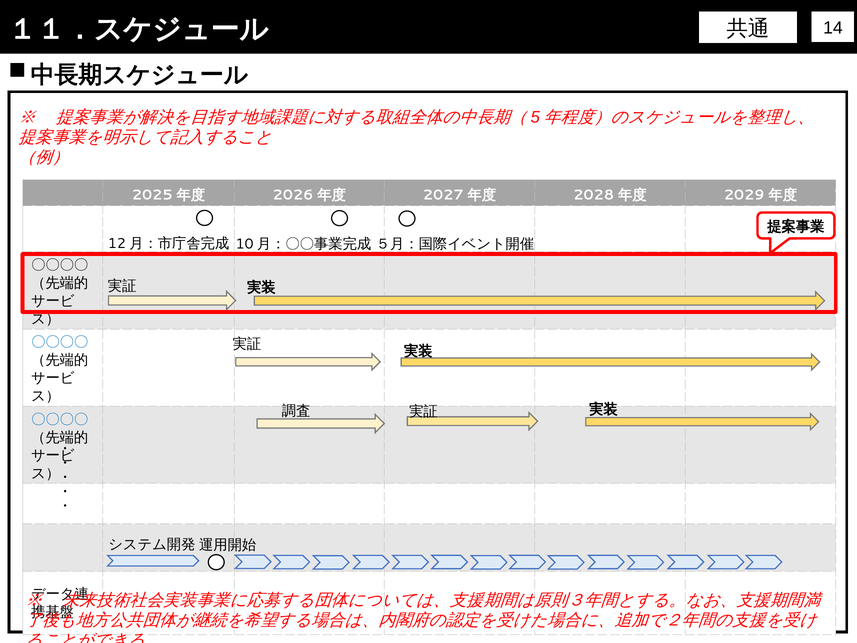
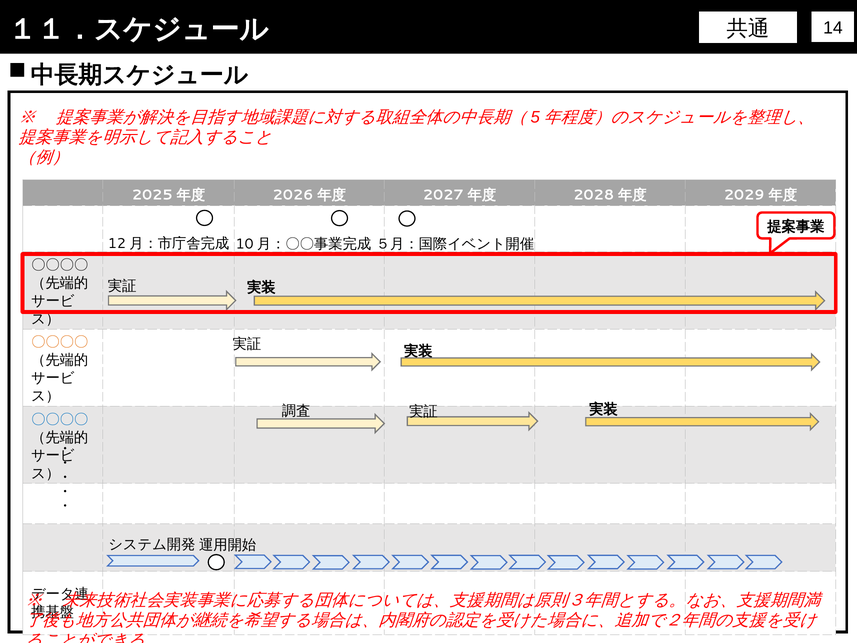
〇〇〇〇 colour: blue -> orange (60, 342)
